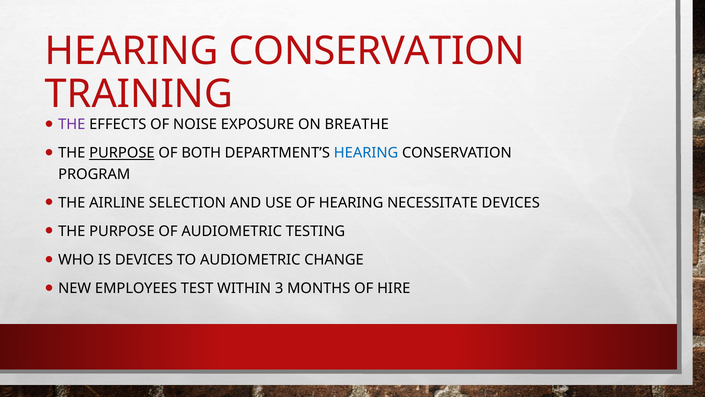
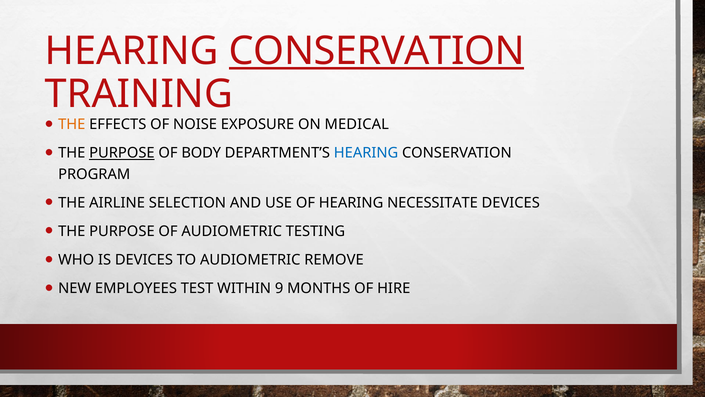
CONSERVATION underline: none -> present (377, 51)
THE colour: purple -> orange (72, 124)
BREATHE: BREATHE -> MEDICAL (357, 124)
BOTH: BOTH -> BODY (201, 153)
CHANGE: CHANGE -> REMOVE (334, 260)
3: 3 -> 9 (279, 288)
